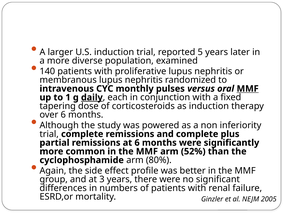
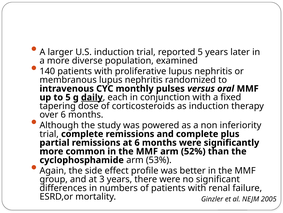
MMF underline: present -> none (248, 88)
to 1: 1 -> 5 (68, 97)
80%: 80% -> 53% (159, 160)
